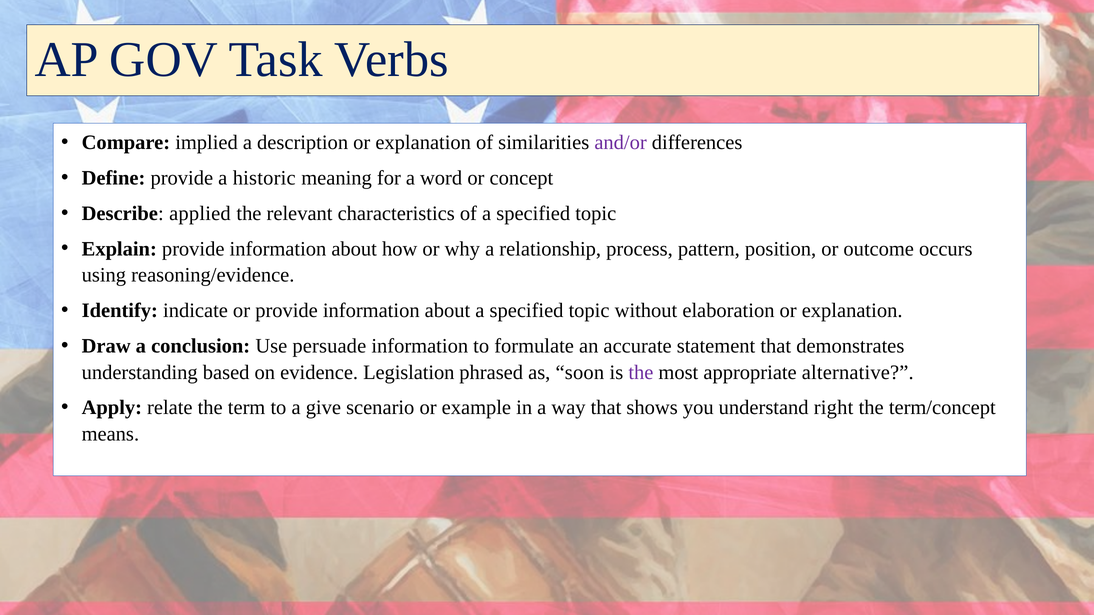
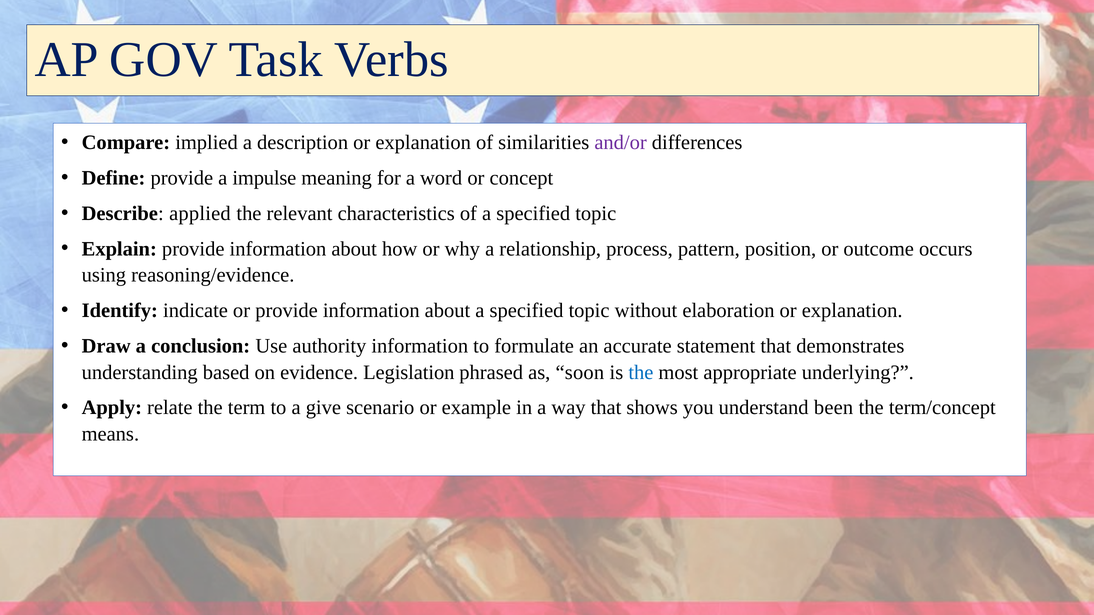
historic: historic -> impulse (264, 178)
persuade: persuade -> authority (329, 346)
the colour: purple -> blue (641, 372)
alternative: alternative -> underlying (858, 372)
right: right -> been (834, 408)
